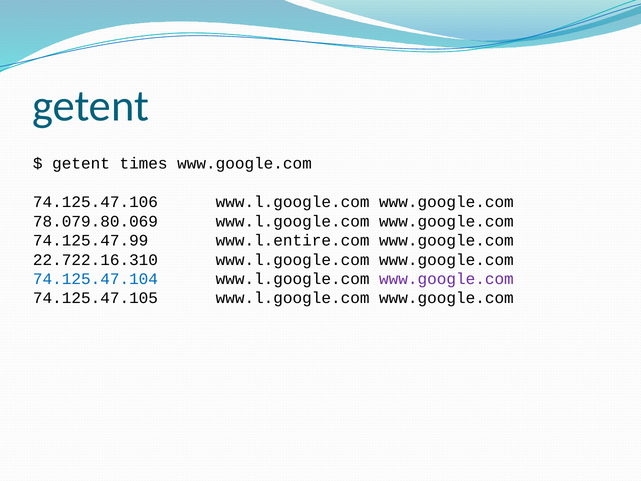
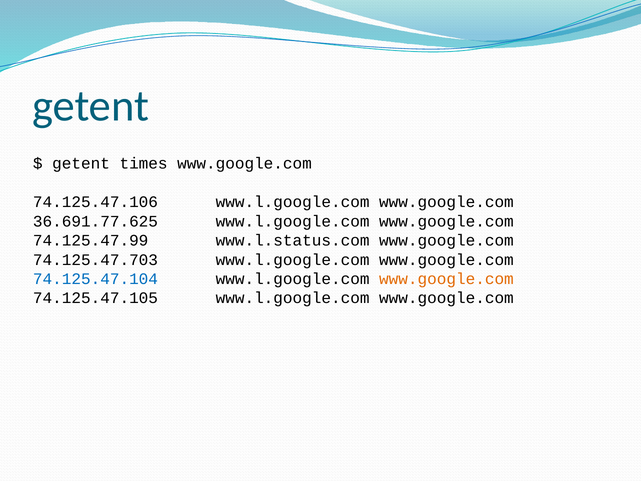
78.079.80.069: 78.079.80.069 -> 36.691.77.625 (95, 221)
www.l.entire.com: www.l.entire.com -> www.l.status.com (293, 240)
22.722.16.310: 22.722.16.310 -> 74.125.47.703 (95, 260)
www.google.com colour: purple -> orange (446, 279)
